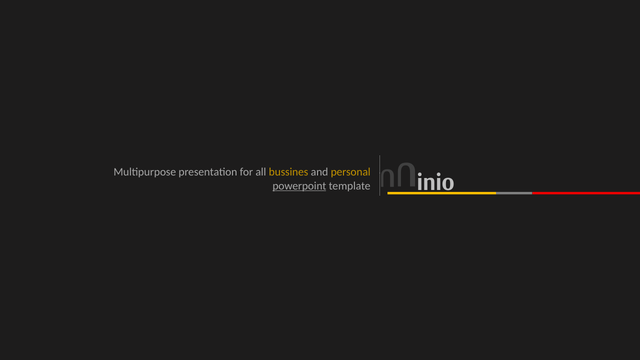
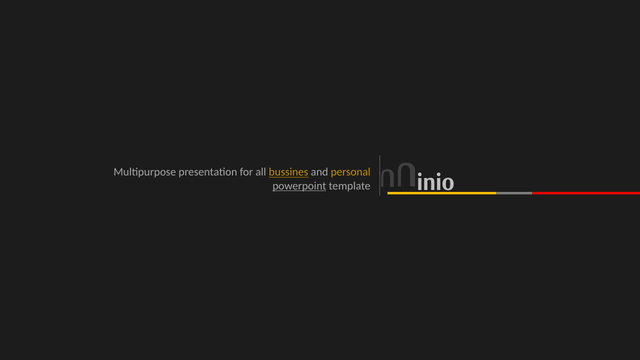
bussines underline: none -> present (289, 172)
